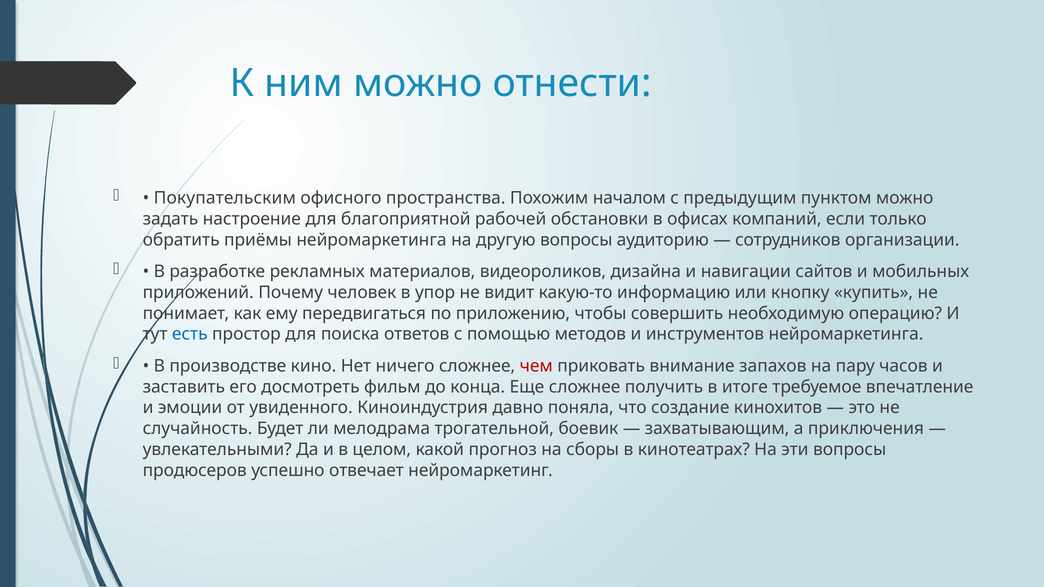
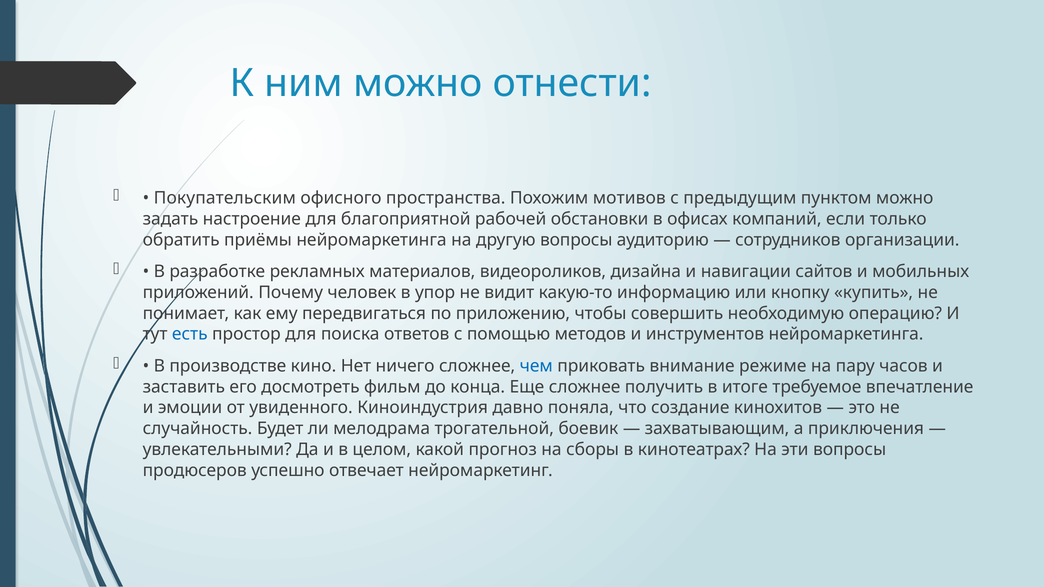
началом: началом -> мотивов (629, 198)
чем colour: red -> blue (536, 366)
запахов: запахов -> режиме (773, 366)
